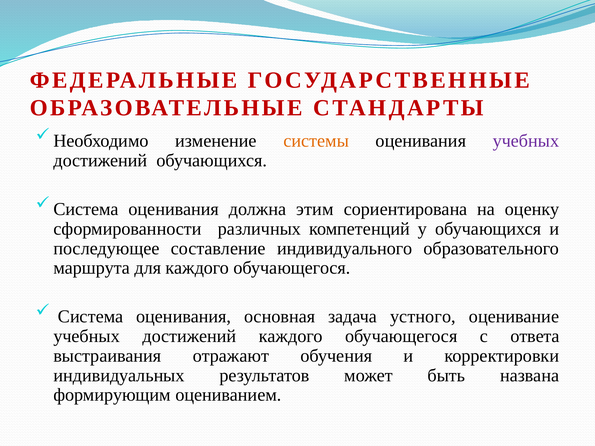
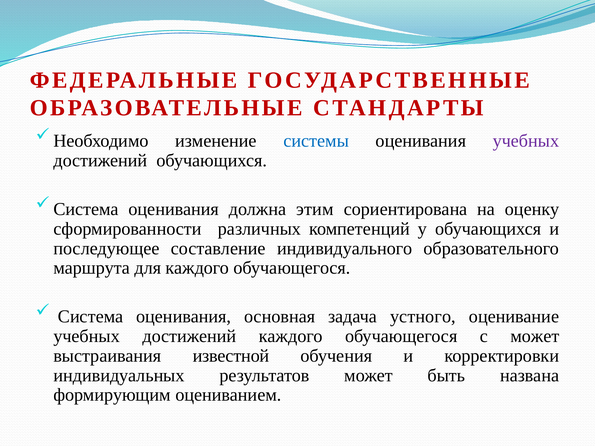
системы colour: orange -> blue (316, 141)
с ответа: ответа -> может (535, 336)
отражают: отражают -> известной (231, 356)
